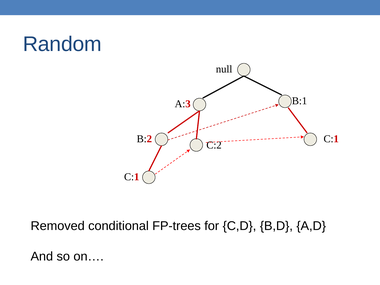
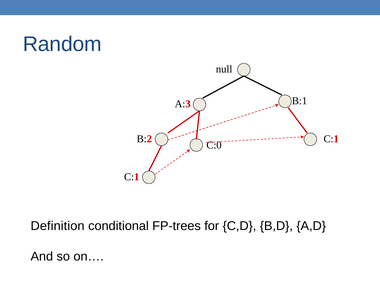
C:2: C:2 -> C:0 (214, 145)
Removed: Removed -> Definition (58, 226)
